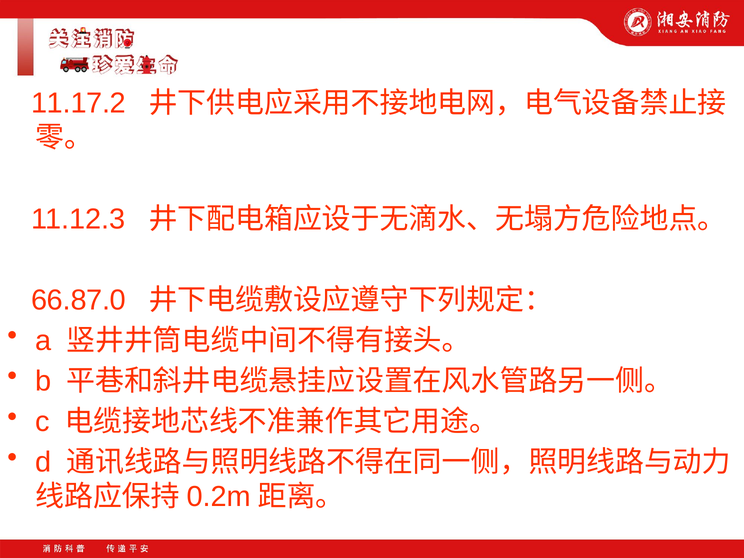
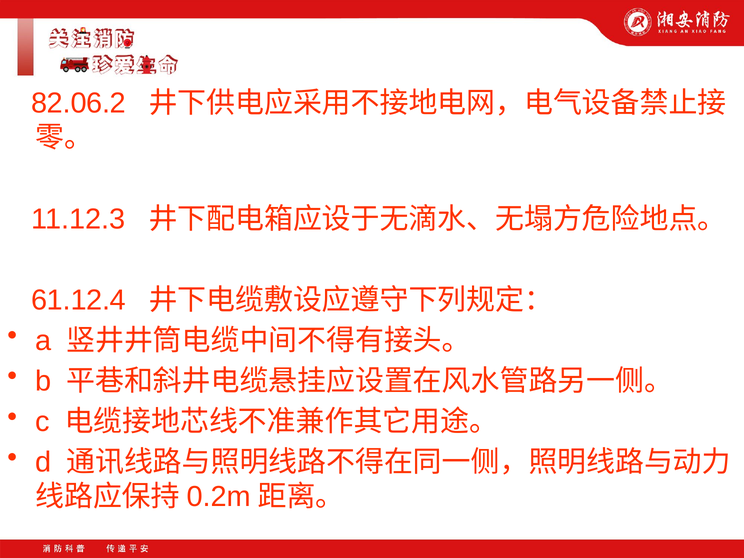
11.17.2: 11.17.2 -> 82.06.2 (79, 103)
66.87.0: 66.87.0 -> 61.12.4 (79, 300)
